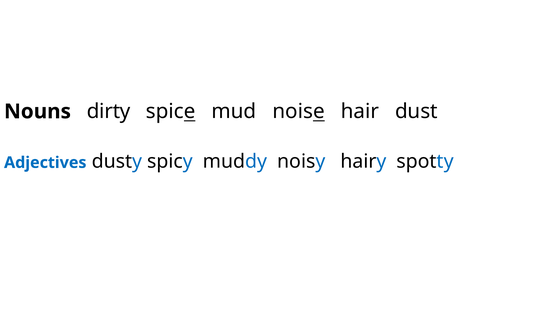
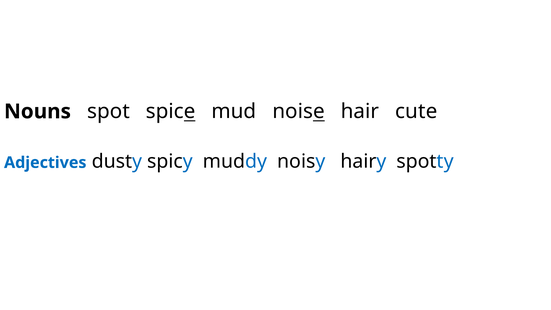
dirty: dirty -> spot (108, 111)
dust: dust -> cute (416, 111)
